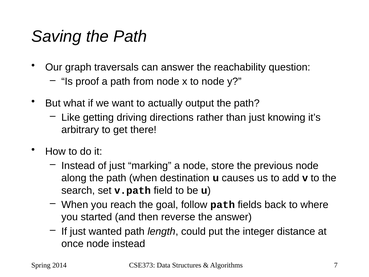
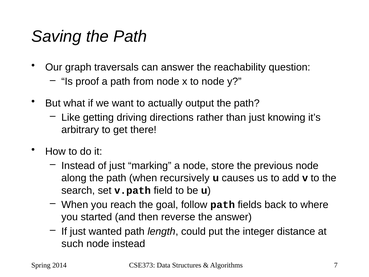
destination: destination -> recursively (185, 178)
once: once -> such (72, 244)
